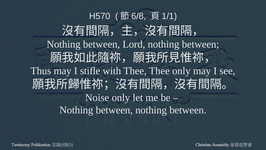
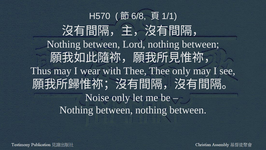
stifle: stifle -> wear (90, 71)
